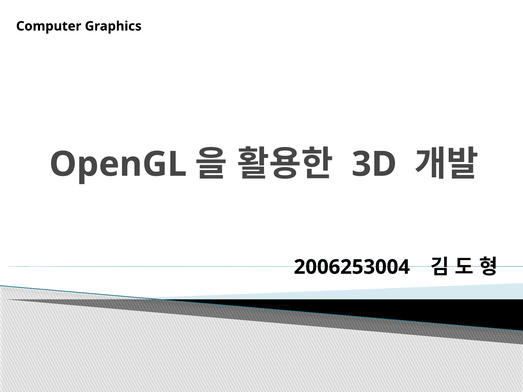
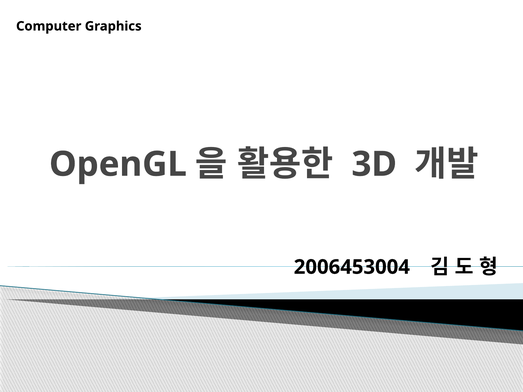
2006253004: 2006253004 -> 2006453004 (352, 267)
